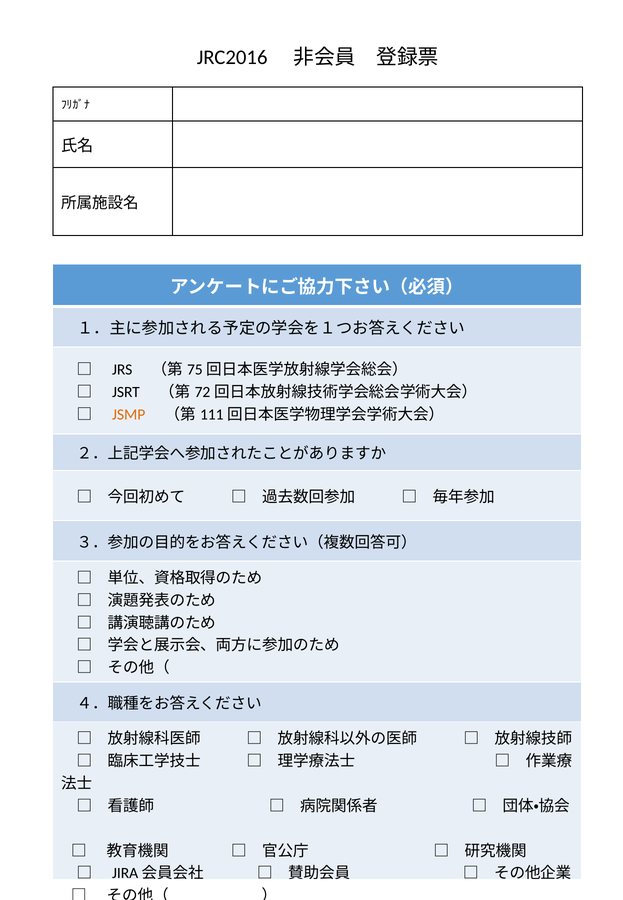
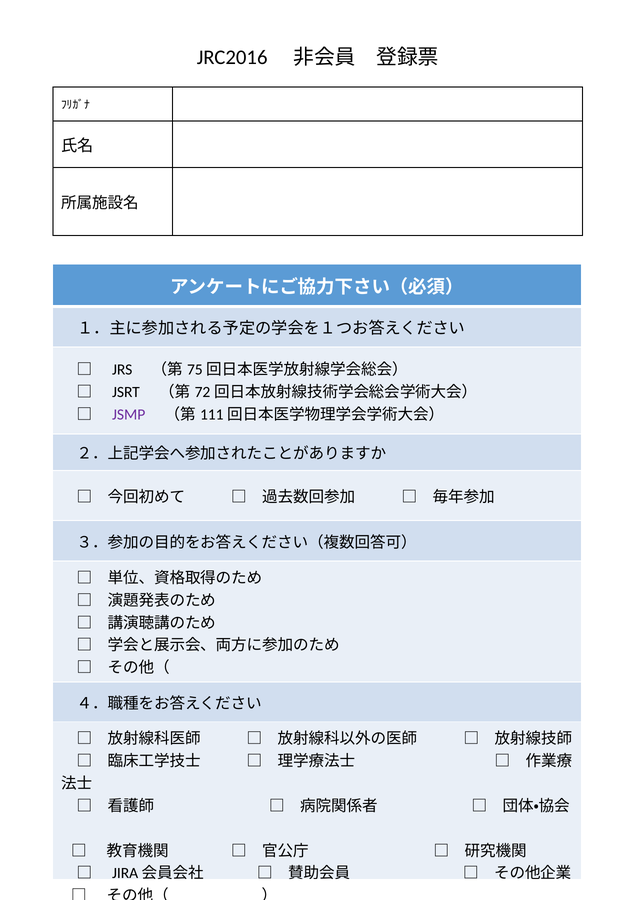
JSMP colour: orange -> purple (129, 414)
